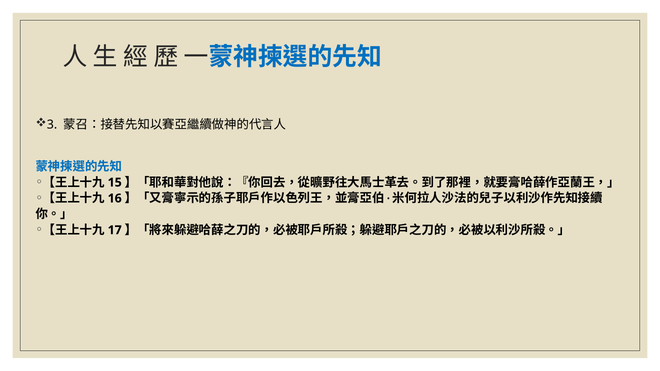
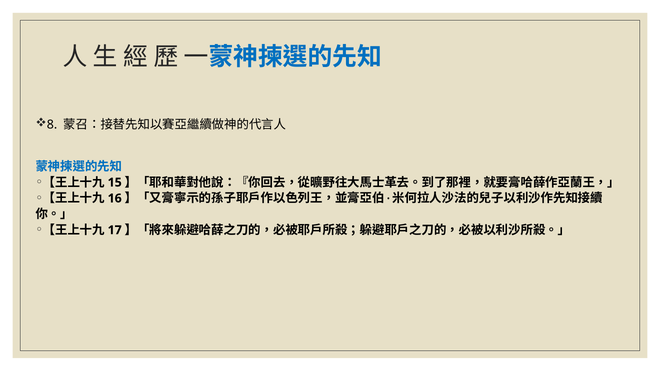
3: 3 -> 8 (52, 125)
